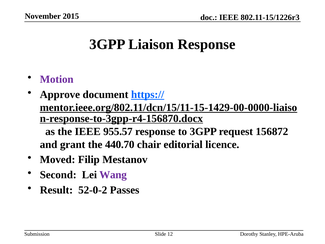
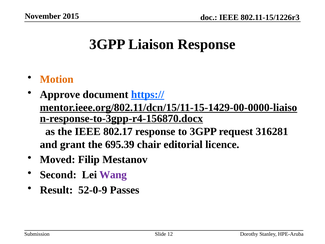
Motion colour: purple -> orange (57, 79)
955.57: 955.57 -> 802.17 (118, 131)
156872: 156872 -> 316281 (272, 131)
440.70: 440.70 -> 695.39 (120, 144)
52-0-2: 52-0-2 -> 52-0-9 (93, 190)
